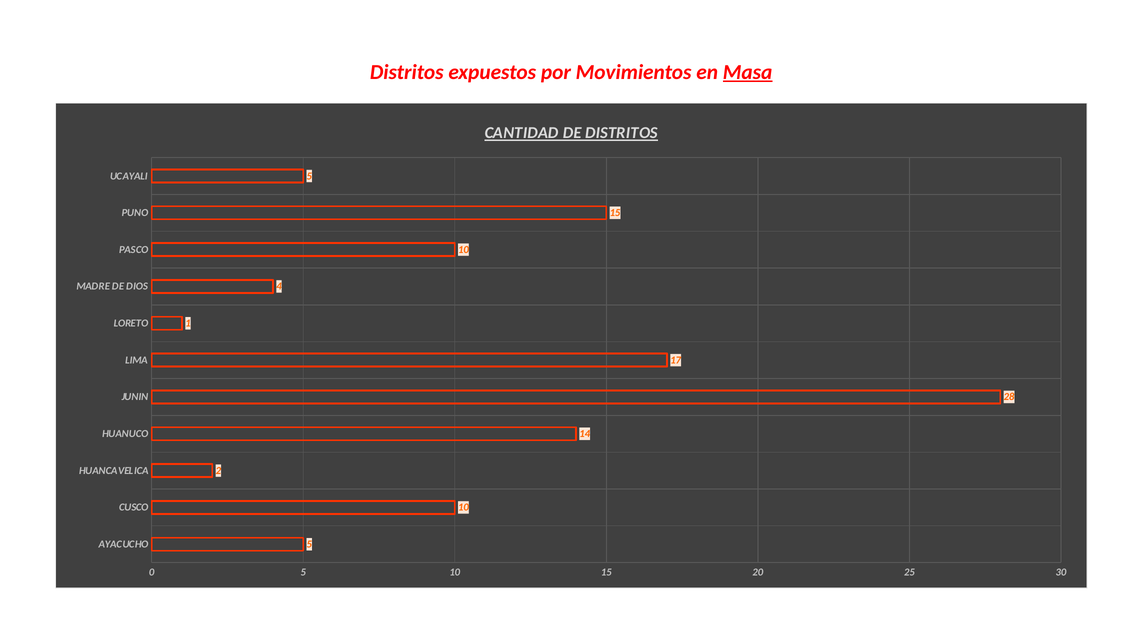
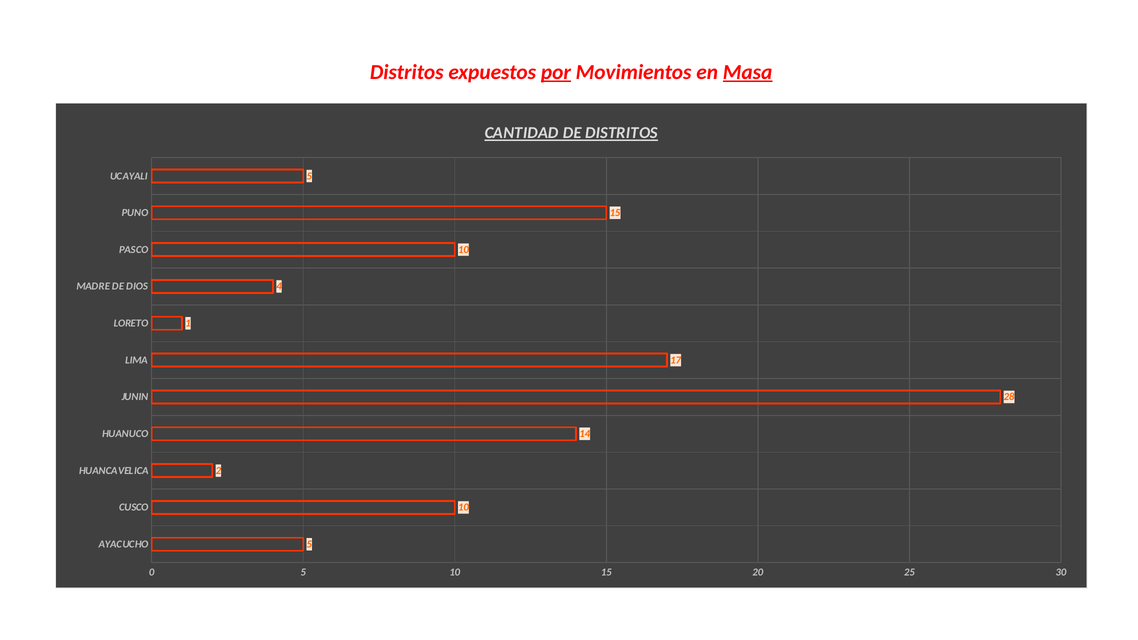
por underline: none -> present (556, 72)
